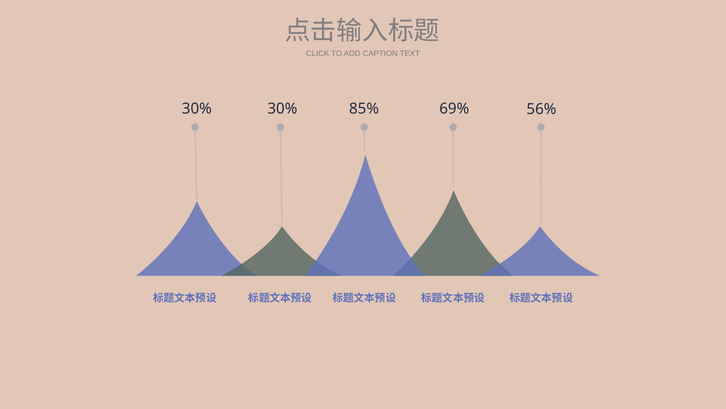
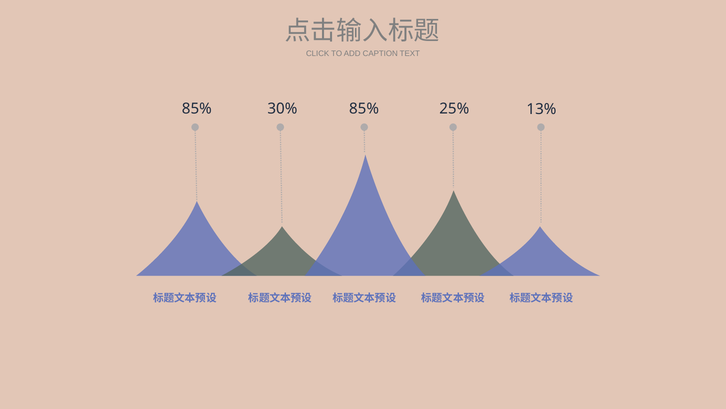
56%: 56% -> 13% (541, 109)
30%: 30% -> 85% (197, 109)
69%: 69% -> 25% (454, 109)
